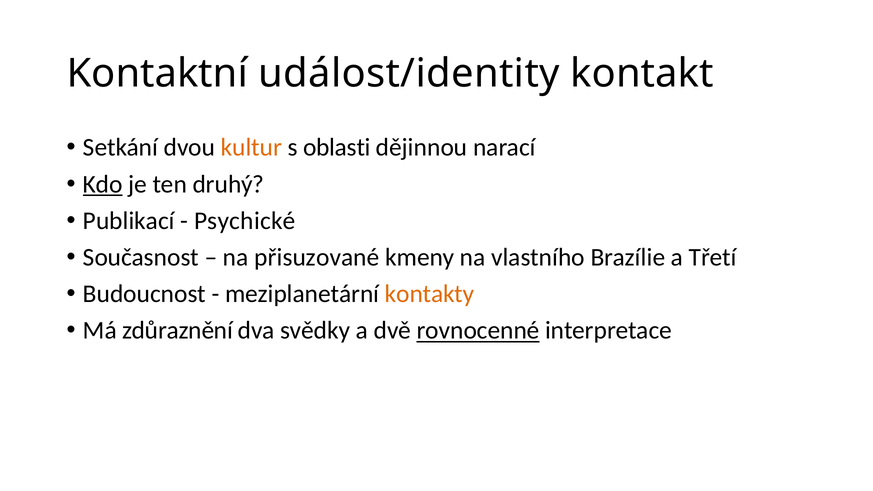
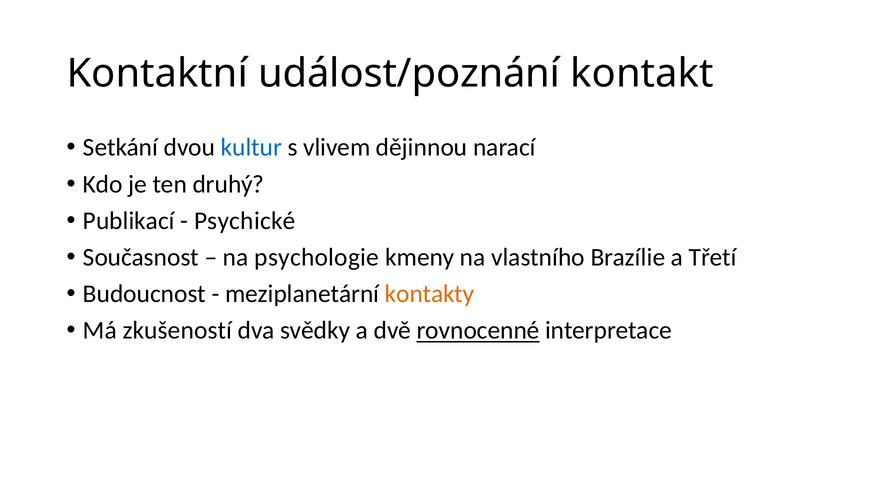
událost/identity: událost/identity -> událost/poznání (409, 73)
kultur colour: orange -> blue (251, 148)
oblasti: oblasti -> vlivem (337, 148)
Kdo underline: present -> none (103, 184)
přisuzované: přisuzované -> psychologie (317, 257)
zdůraznění: zdůraznění -> zkušeností (177, 331)
